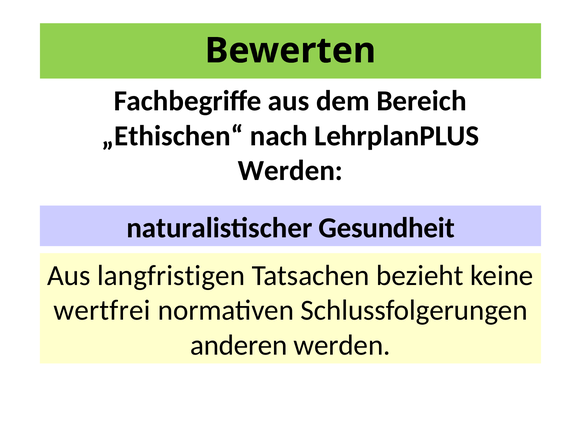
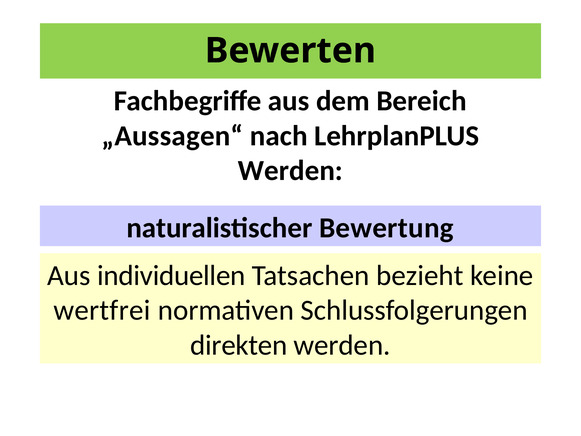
„Ethischen“: „Ethischen“ -> „Aussagen“ (172, 136)
Gesundheit: Gesundheit -> Bewertung (386, 228)
langfristigen: langfristigen -> individuellen (171, 275)
anderen: anderen -> direkten (239, 345)
